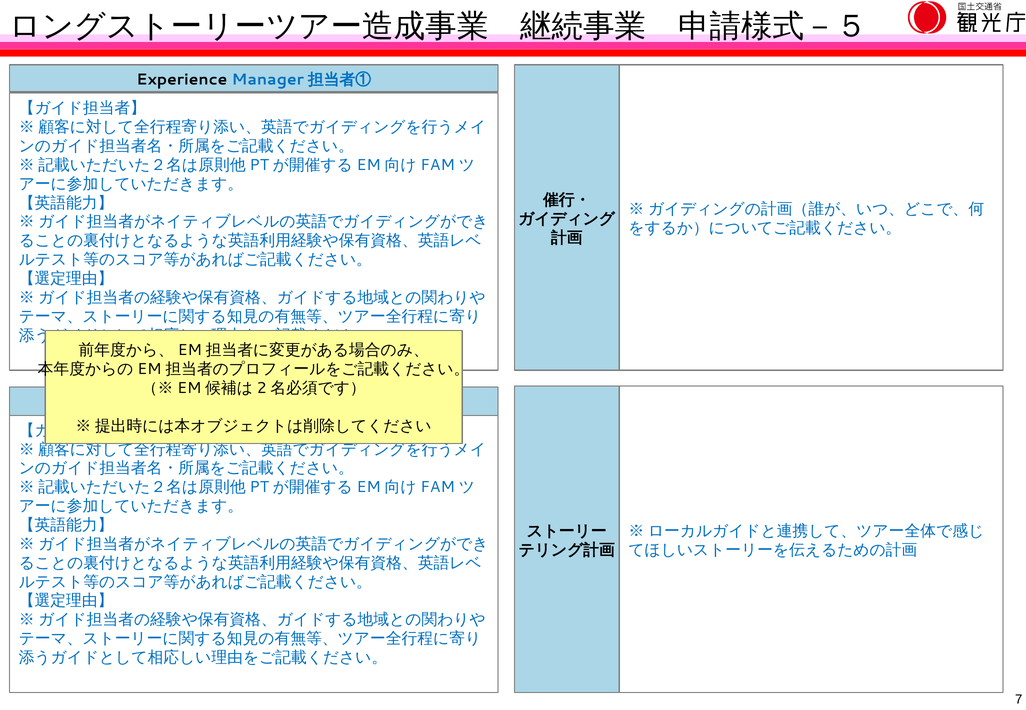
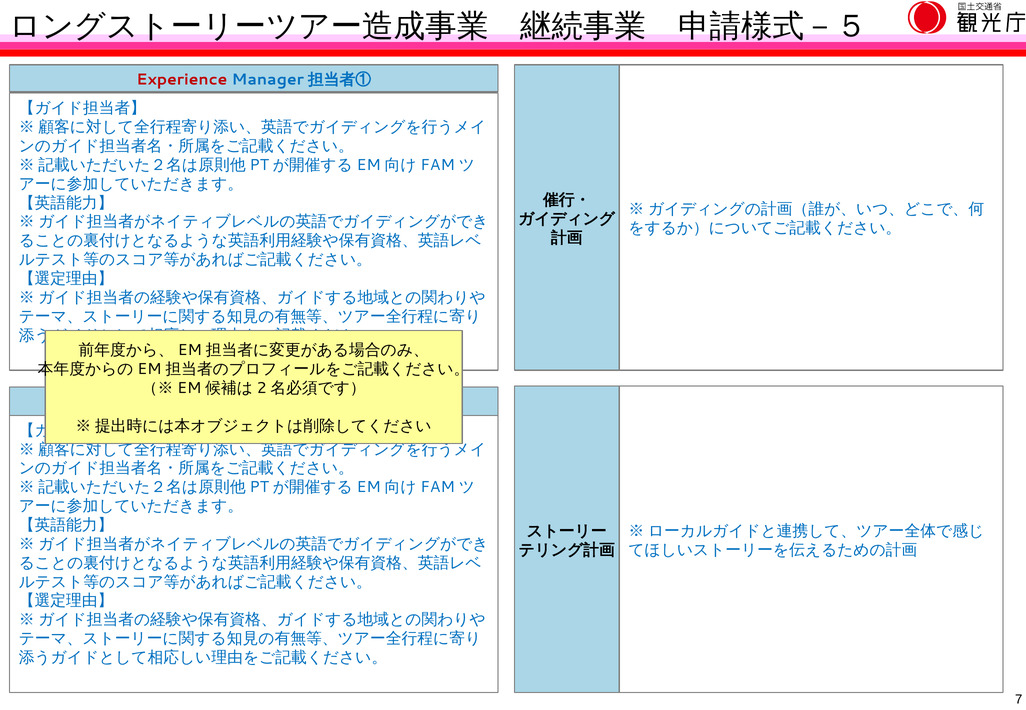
Experience colour: black -> red (182, 79)
